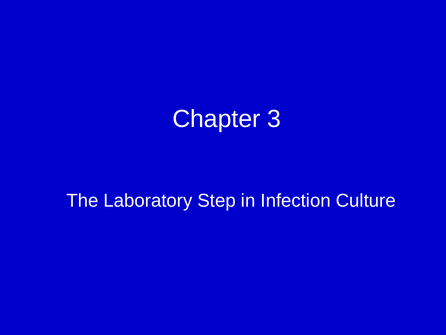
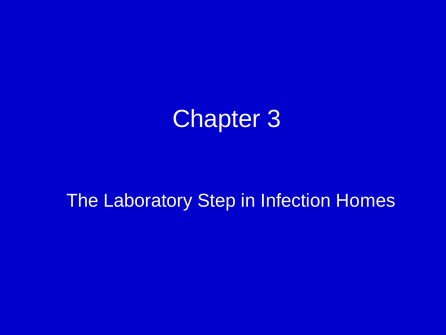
Culture: Culture -> Homes (366, 201)
